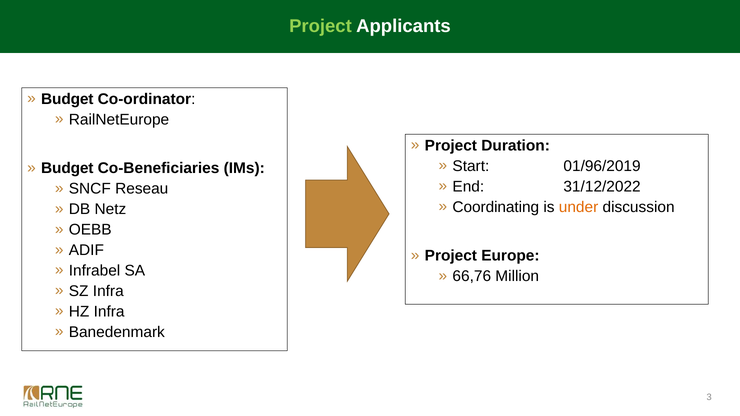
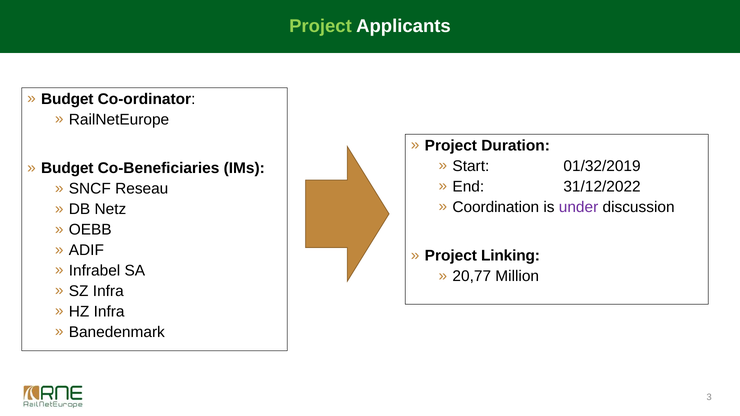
01/96/2019: 01/96/2019 -> 01/32/2019 (602, 166)
Coordinating: Coordinating -> Coordination (496, 207)
under colour: orange -> purple (579, 207)
Europe: Europe -> Linking (511, 256)
66,76: 66,76 -> 20,77 (472, 276)
